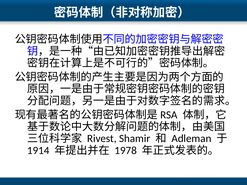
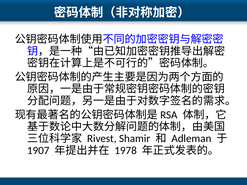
1914: 1914 -> 1907 (38, 151)
